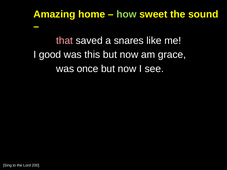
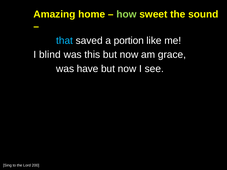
that colour: pink -> light blue (65, 41)
snares: snares -> portion (129, 41)
good: good -> blind (50, 55)
once: once -> have (88, 69)
